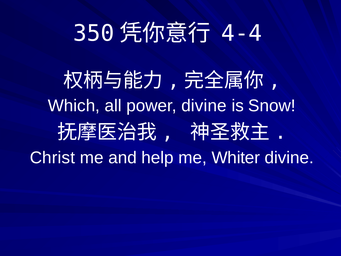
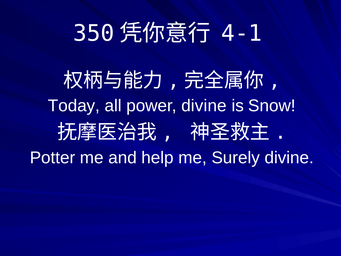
4-4: 4-4 -> 4-1 (242, 33)
Which: Which -> Today (74, 106)
Christ: Christ -> Potter (53, 157)
Whiter: Whiter -> Surely (236, 157)
